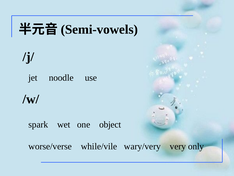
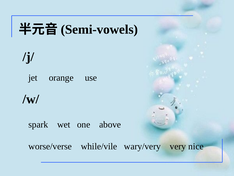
noodle: noodle -> orange (61, 77)
object: object -> above (110, 124)
only: only -> nice (196, 146)
